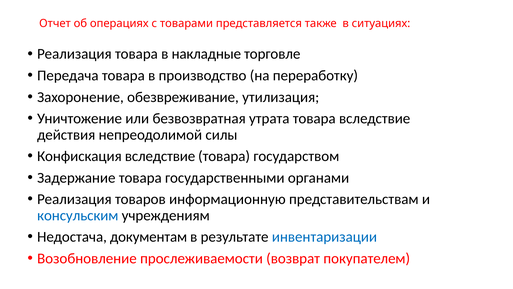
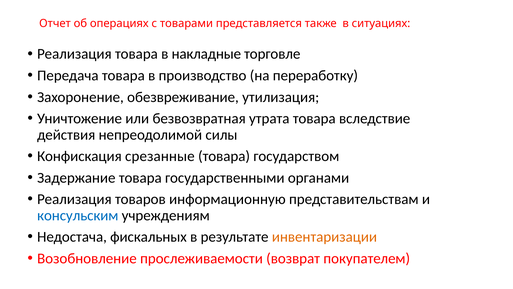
Конфискация вследствие: вследствие -> срезанные (160, 156)
документам: документам -> фискальных (149, 237)
инвентаризации colour: blue -> orange (324, 237)
